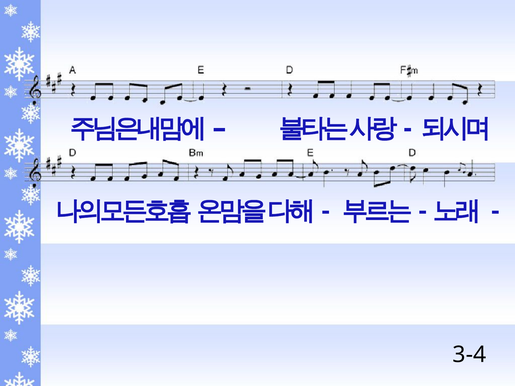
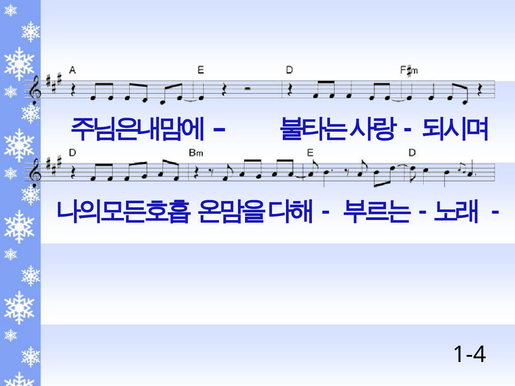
3-4: 3-4 -> 1-4 (469, 355)
